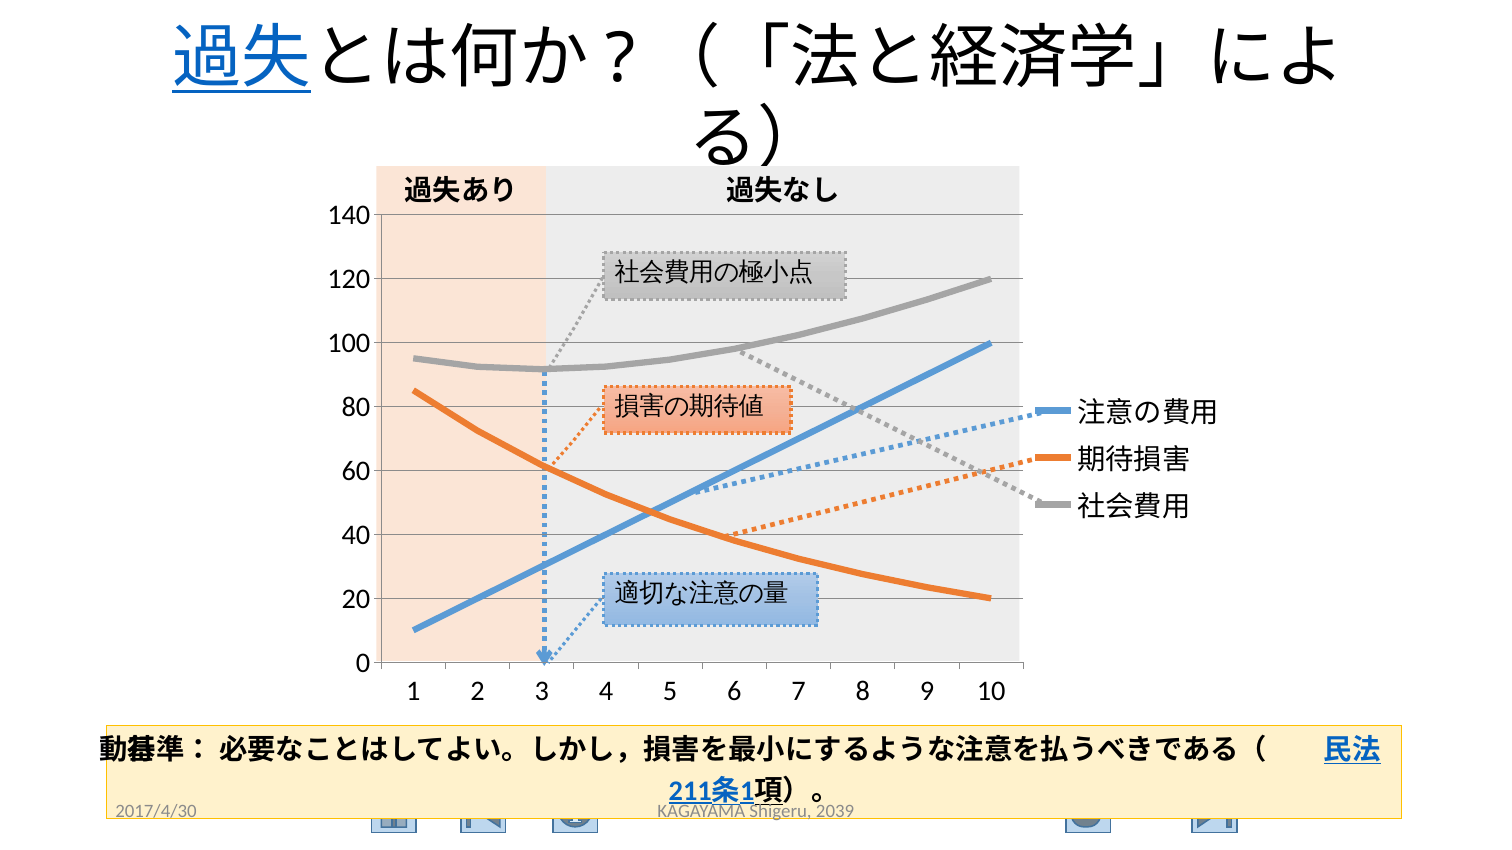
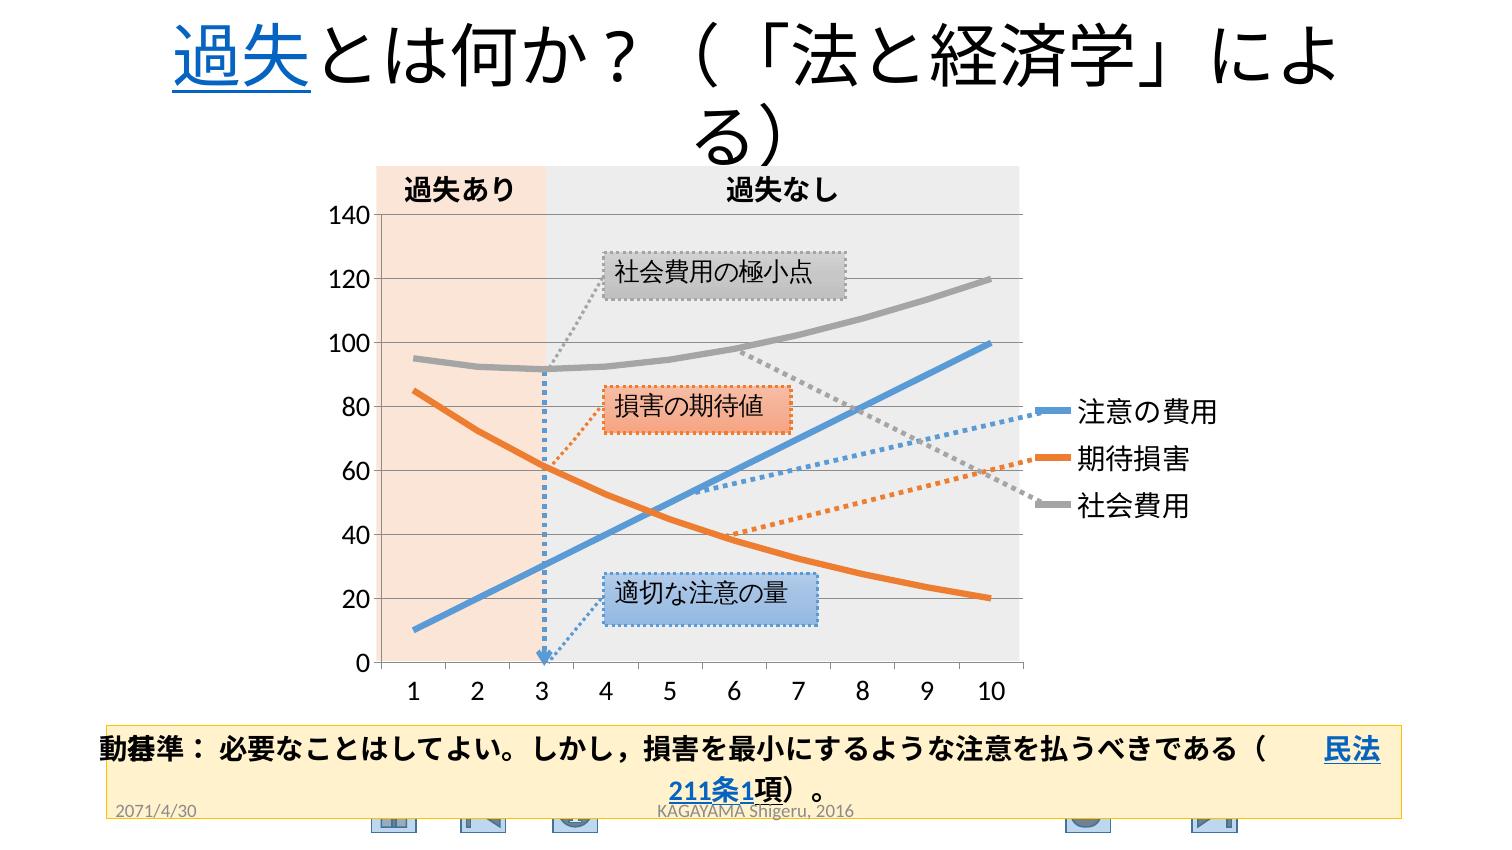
2017/4/30: 2017/4/30 -> 2071/4/30 (156, 812)
2039: 2039 -> 2016 (835, 812)
